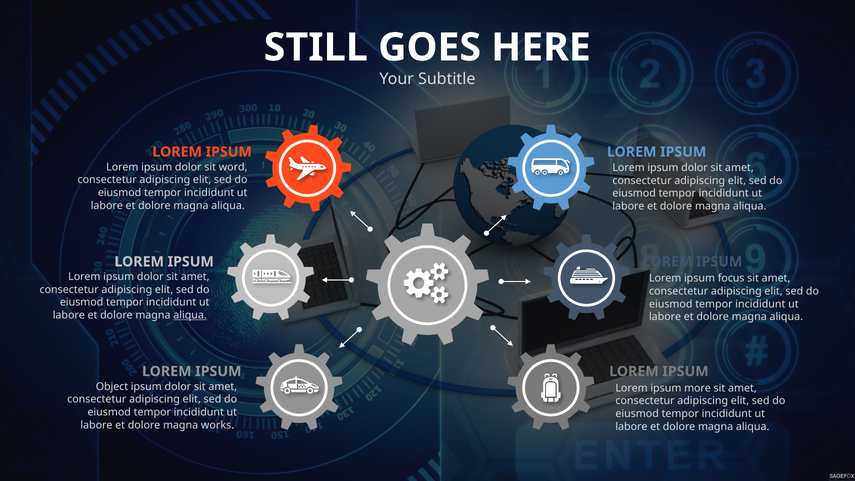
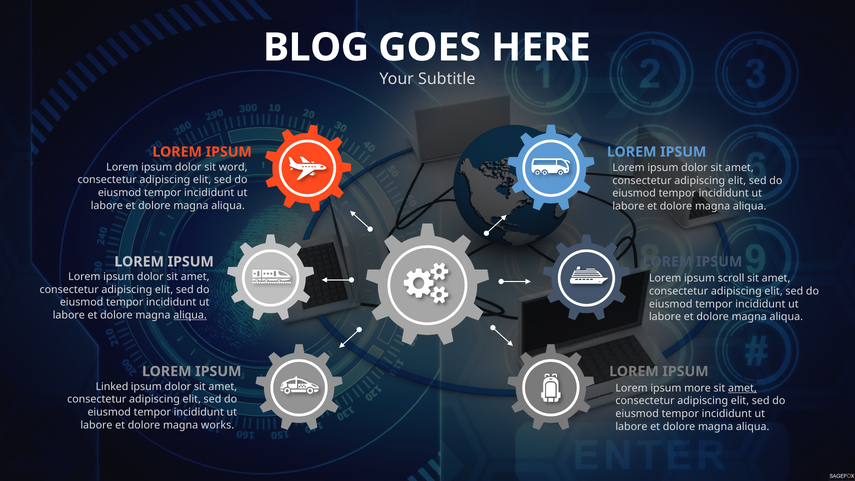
STILL: STILL -> BLOG (316, 47)
focus: focus -> scroll (731, 278)
Object: Object -> Linked (112, 387)
amet underline: none -> present (742, 388)
